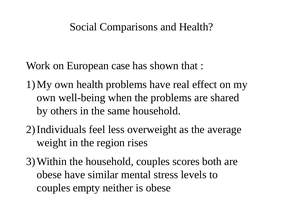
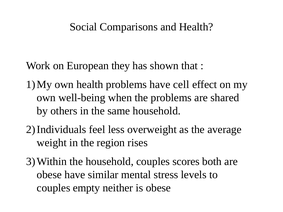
case: case -> they (121, 66)
real: real -> cell (181, 85)
